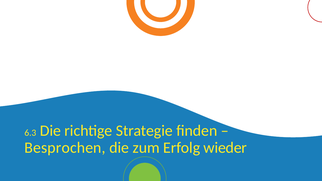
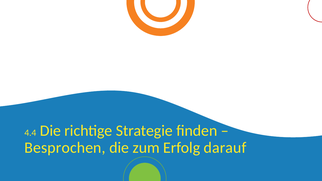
6.3: 6.3 -> 4.4 (30, 133)
wieder: wieder -> darauf (225, 148)
